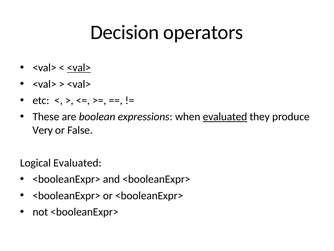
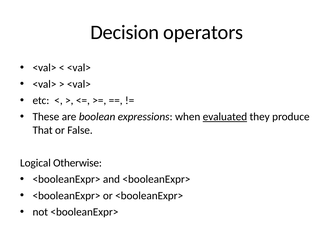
<val> underline: present -> none (79, 68)
Very: Very -> That (43, 130)
Logical Evaluated: Evaluated -> Otherwise (78, 163)
